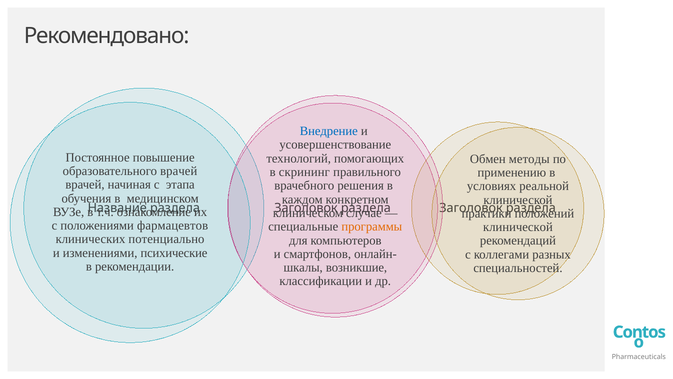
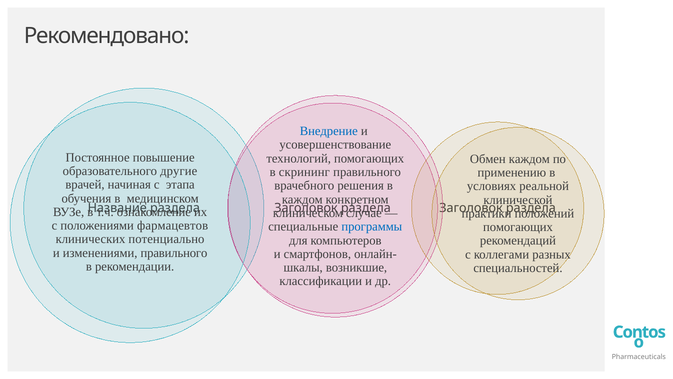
Обмен методы: методы -> каждом (529, 159)
образовательного врачей: врачей -> другие (179, 171)
программы colour: orange -> blue (372, 226)
клинической: клинической -> помогающих (518, 227)
изменениями психические: психические -> правильного (174, 253)
